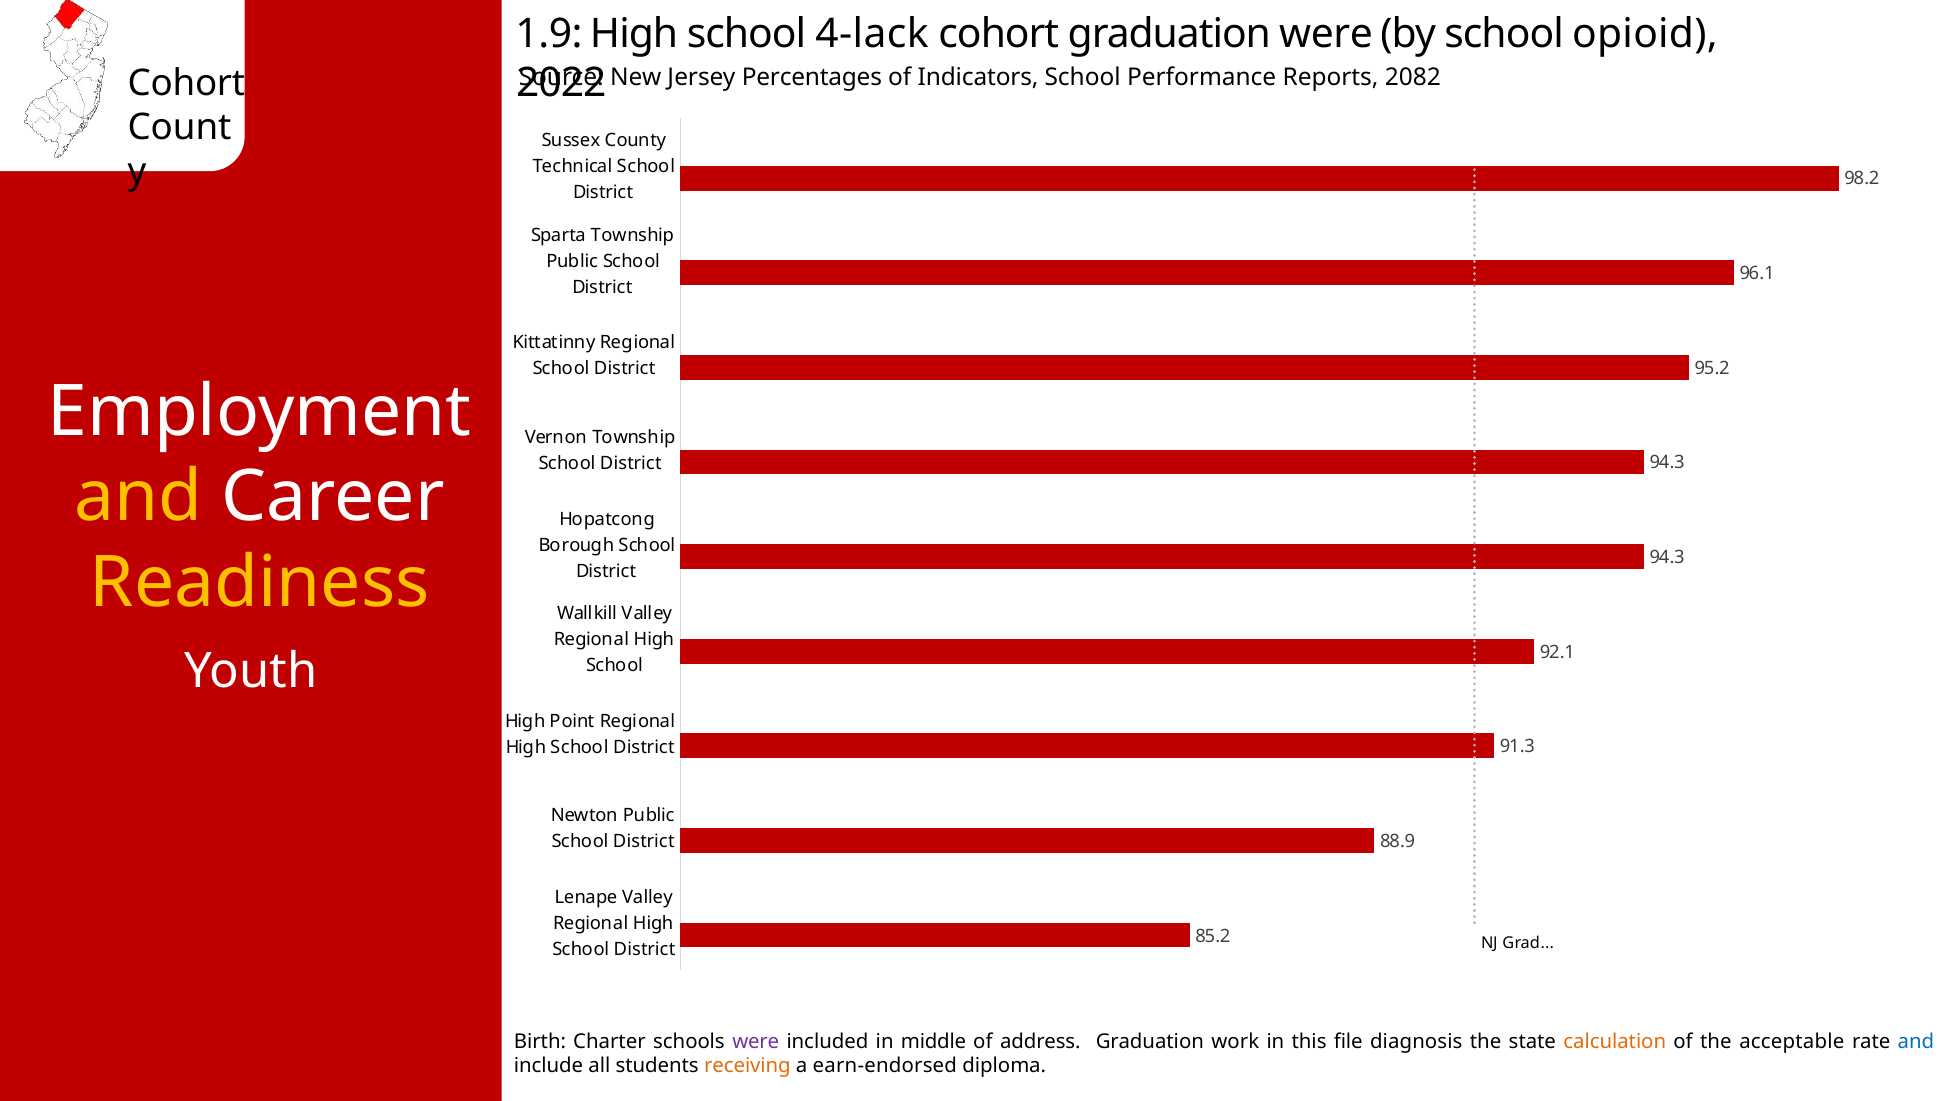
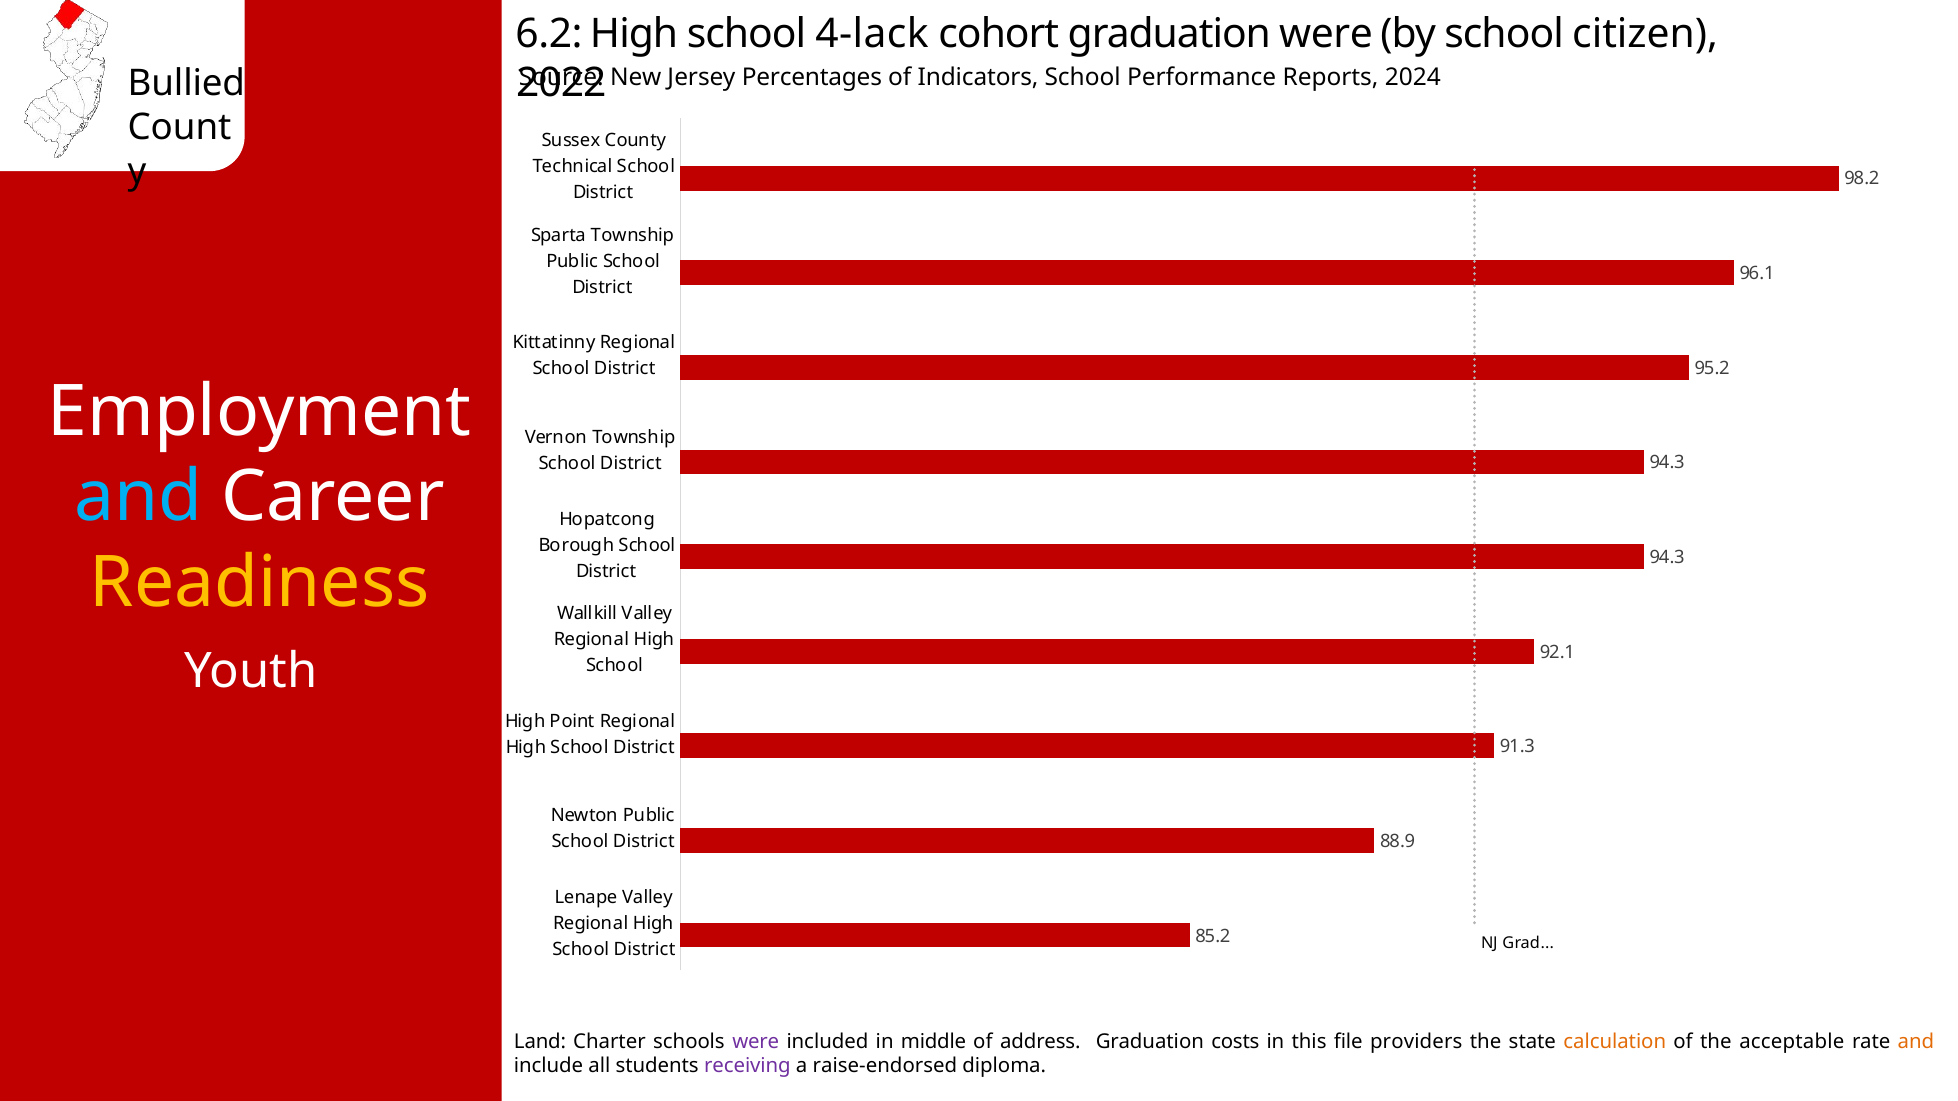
1.9: 1.9 -> 6.2 (549, 35)
opioid: opioid -> citizen (1645, 35)
2082: 2082 -> 2024 (1413, 77)
Cohort: Cohort -> Bullied (186, 84)
and colour: yellow -> light blue (139, 498)
Birth: Birth -> Land (540, 1042)
work: work -> costs (1235, 1042)
diagnosis: diagnosis -> providers (1416, 1042)
and colour: blue -> orange (1916, 1042)
receiving colour: orange -> purple (747, 1066)
earn-endorsed: earn-endorsed -> raise-endorsed (885, 1066)
